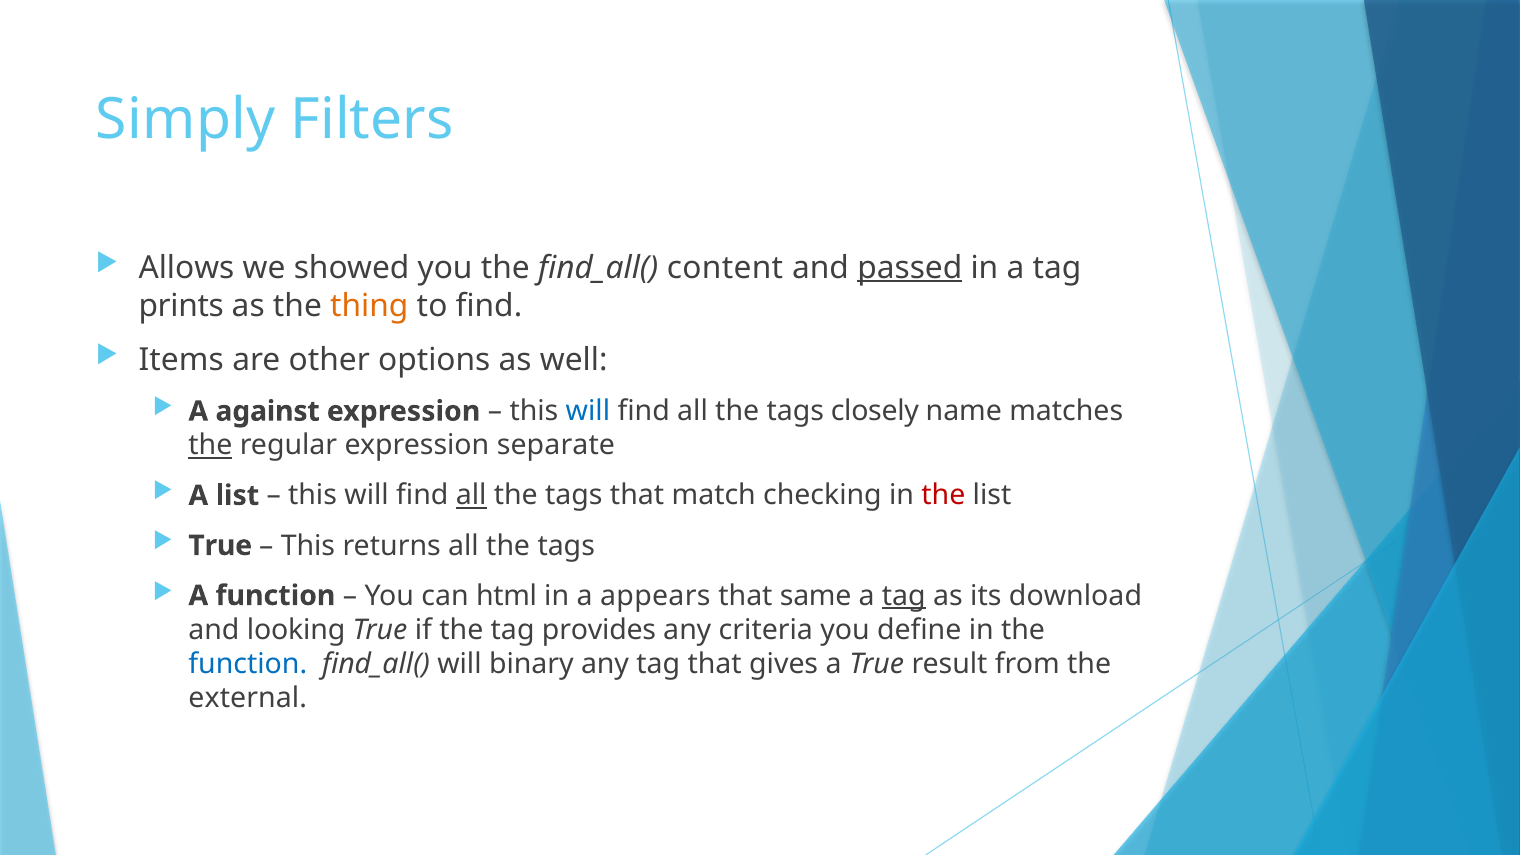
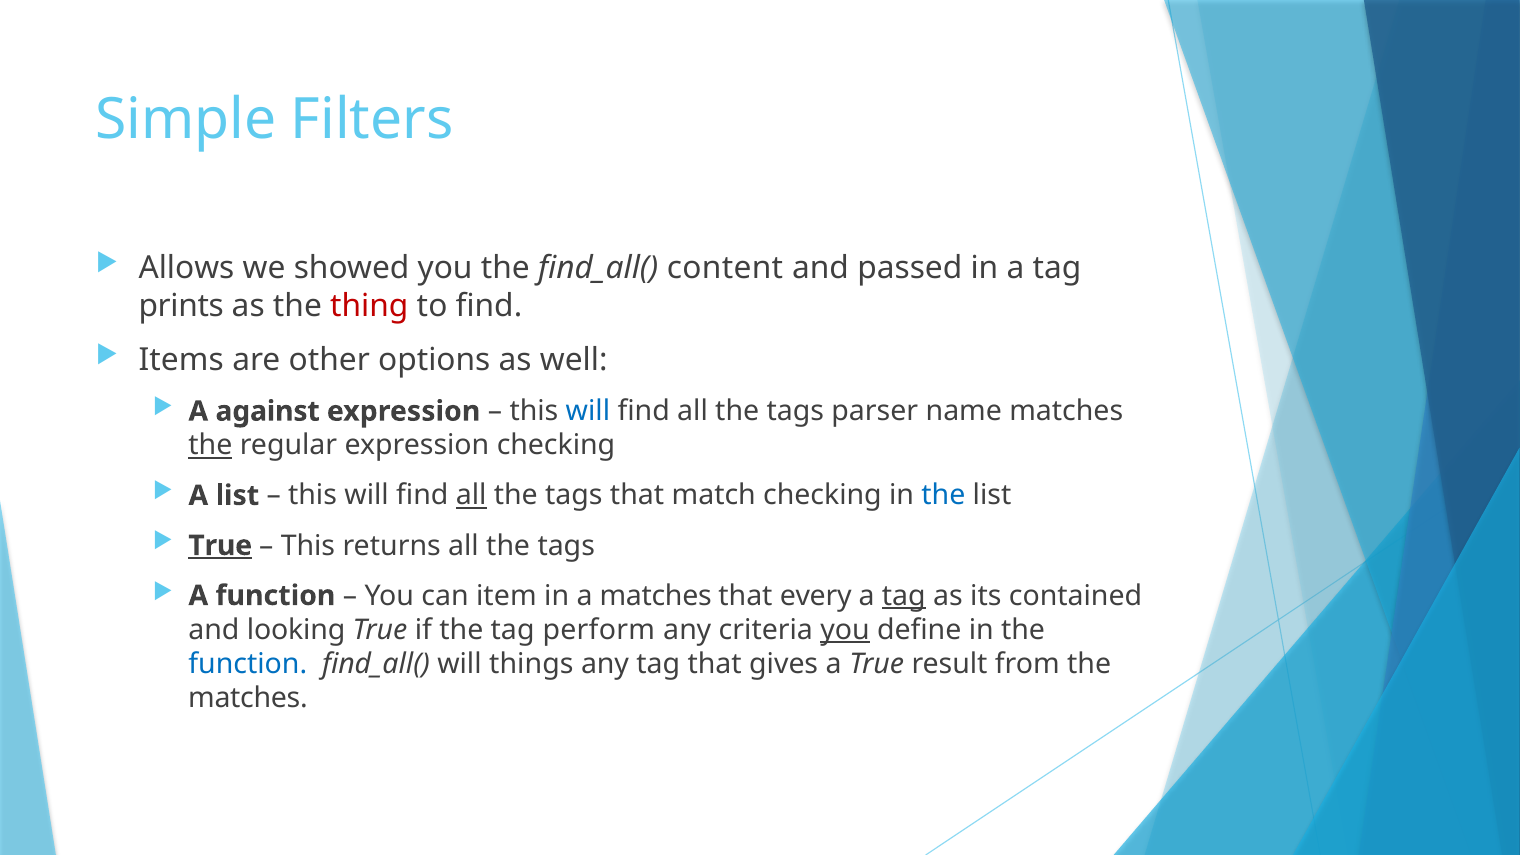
Simply: Simply -> Simple (186, 120)
passed underline: present -> none (910, 268)
thing colour: orange -> red (369, 306)
closely: closely -> parser (875, 411)
expression separate: separate -> checking (556, 446)
the colour: red -> blue (943, 496)
True underline: none -> present (220, 546)
html: html -> item (506, 596)
a appears: appears -> matches (656, 596)
same: same -> every (816, 596)
download: download -> contained (1076, 596)
provides: provides -> perform (599, 630)
you underline: none -> present (845, 630)
binary: binary -> things (531, 664)
external: external -> matches (248, 698)
